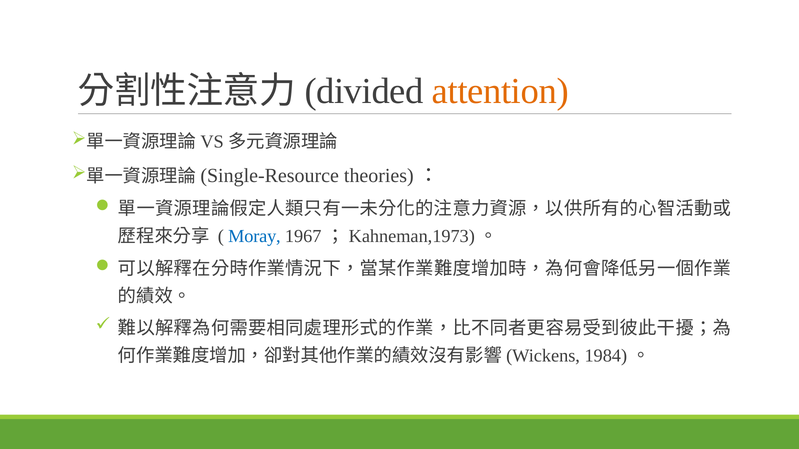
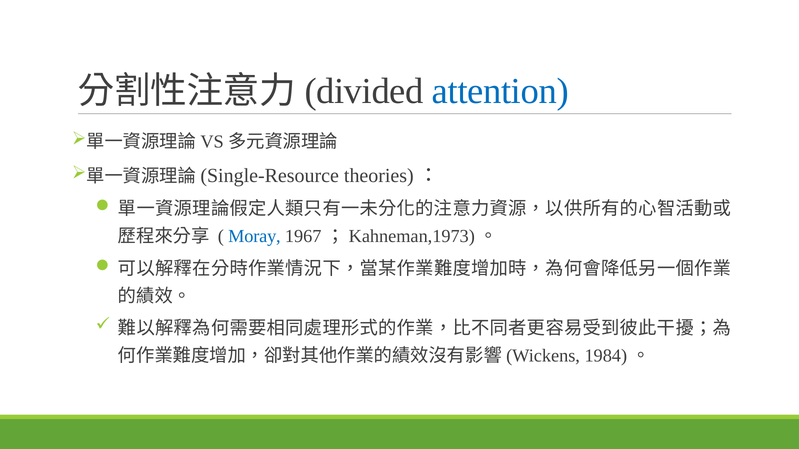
attention colour: orange -> blue (500, 91)
